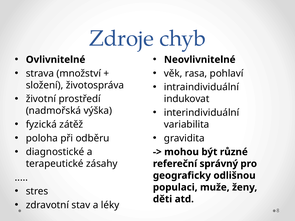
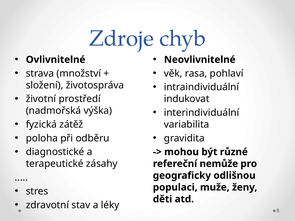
správný: správný -> nemůže (219, 164)
